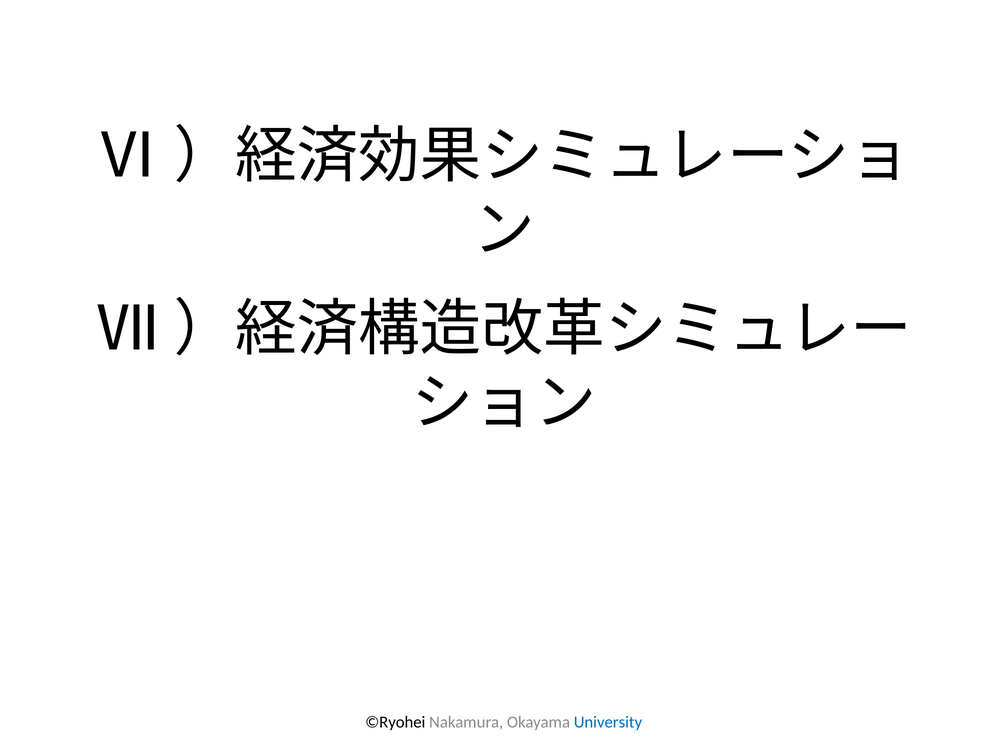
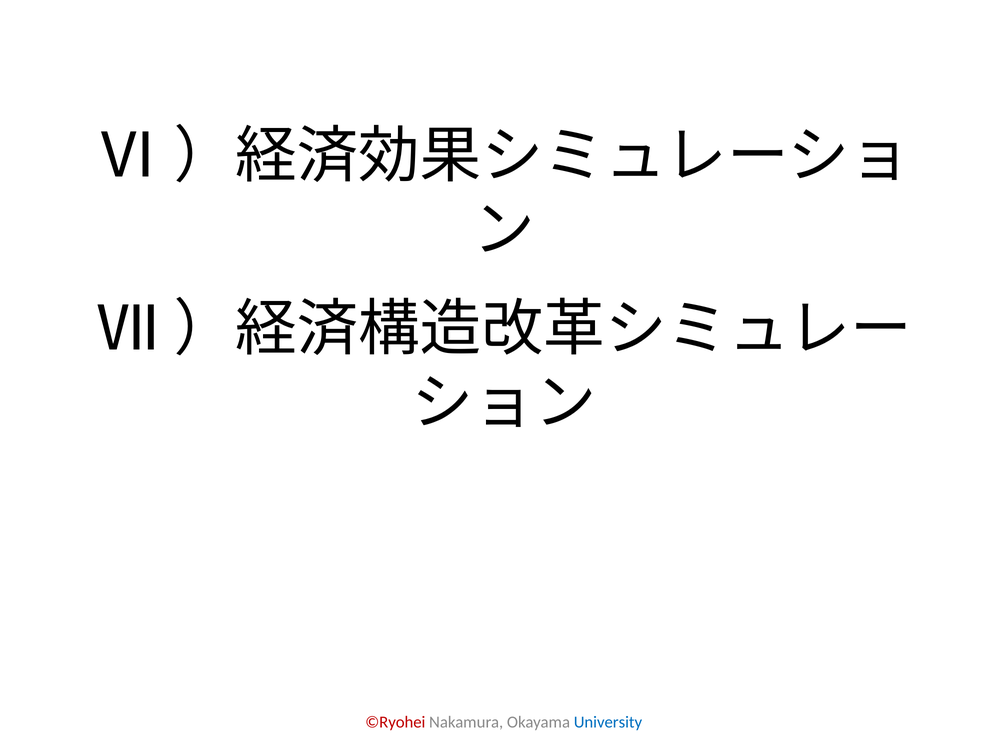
©Ryohei colour: black -> red (395, 722)
